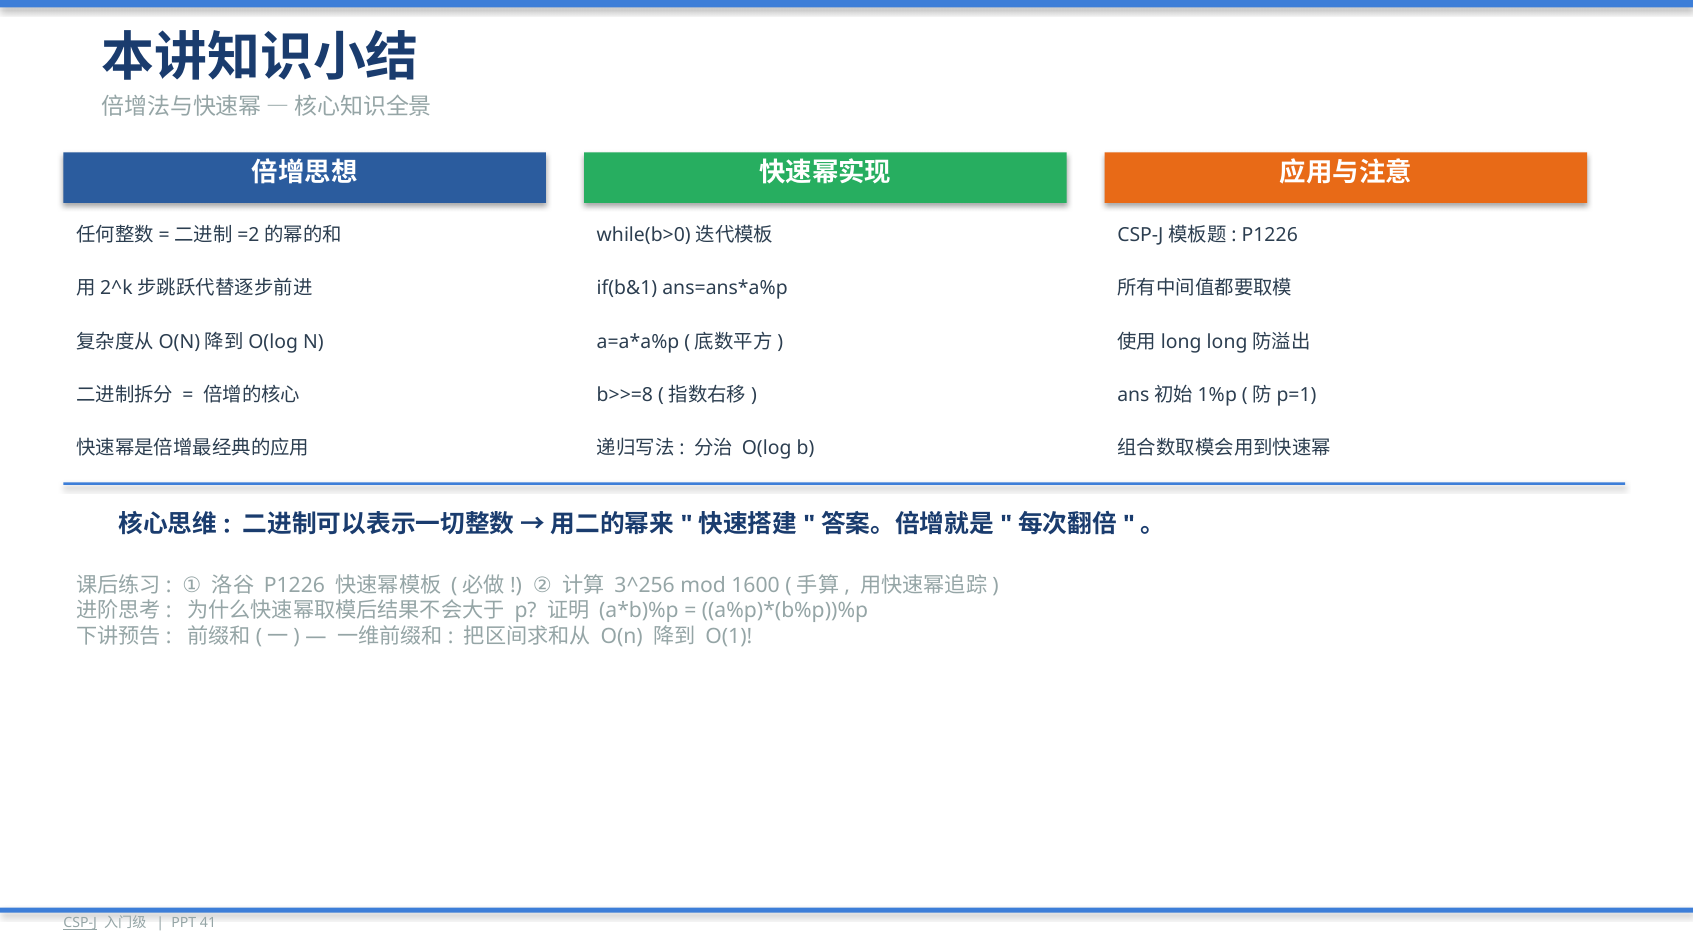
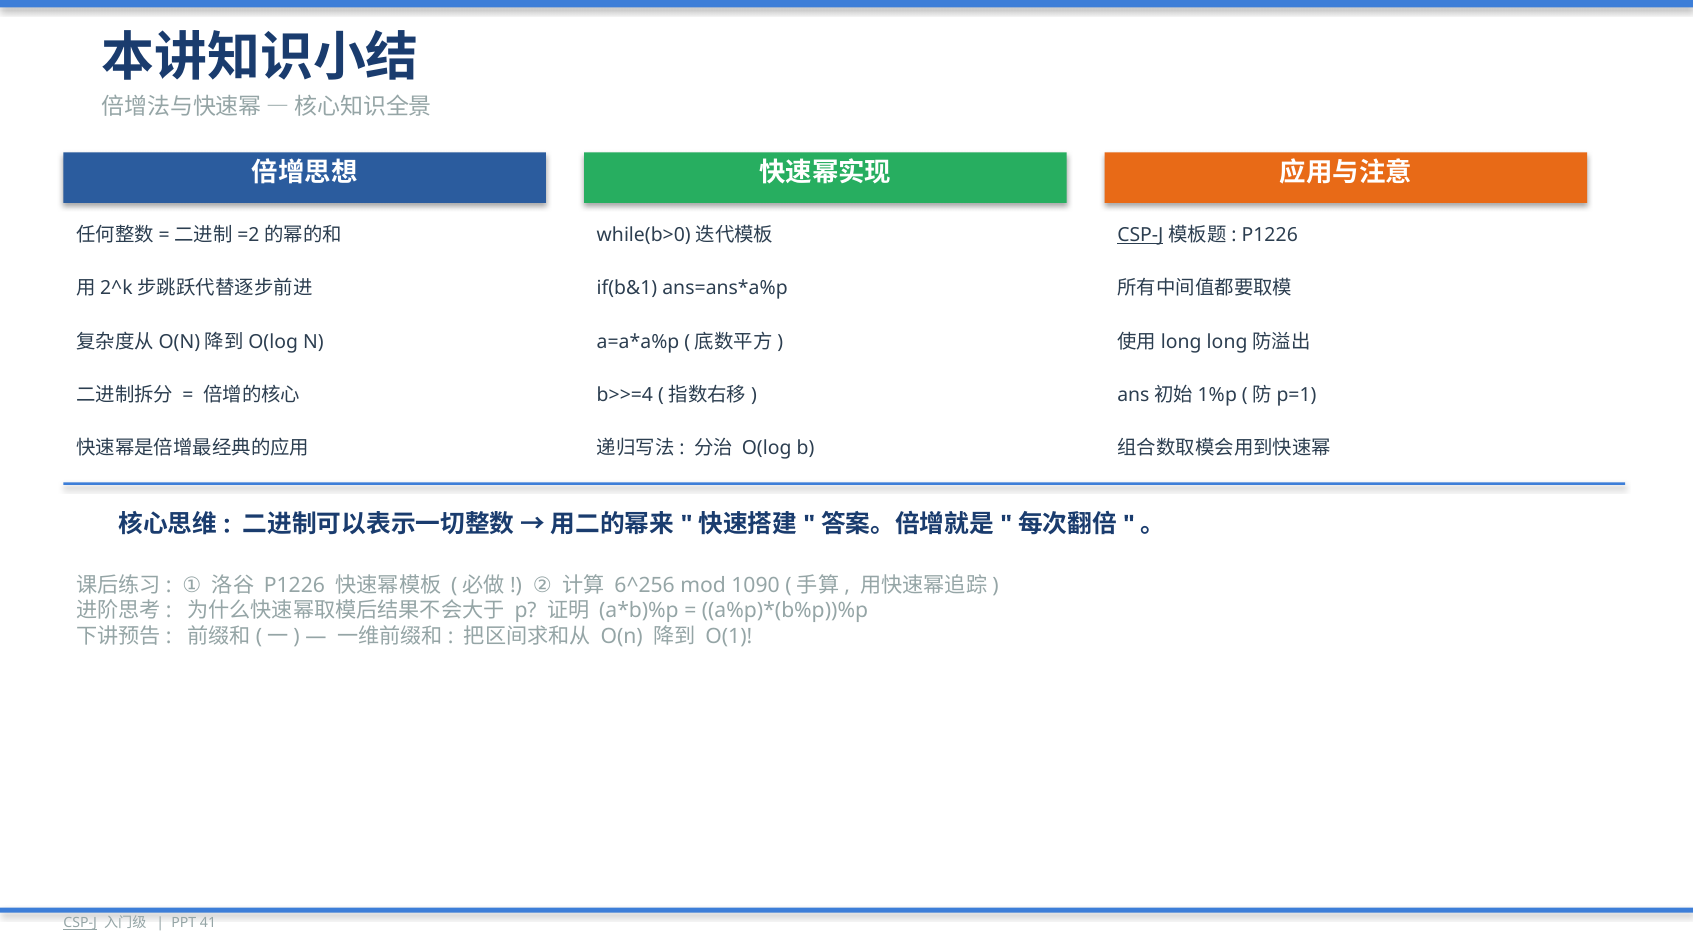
CSP-J underline: none -> present (1140, 235)
b>>=8: b>>=8 -> b>>=4 (625, 395)
3^256: 3^256 -> 6^256 (645, 586)
1600: 1600 -> 1090 (756, 586)
